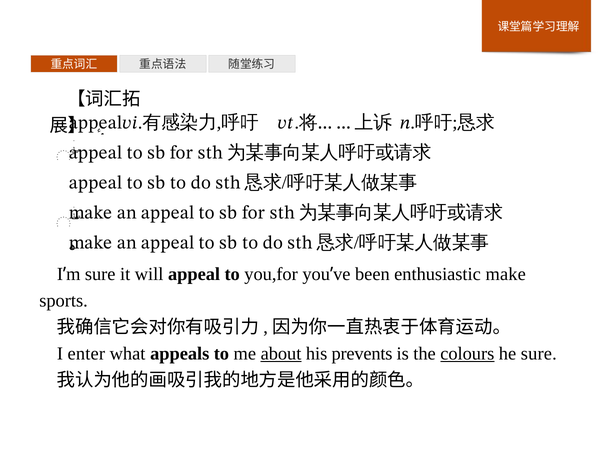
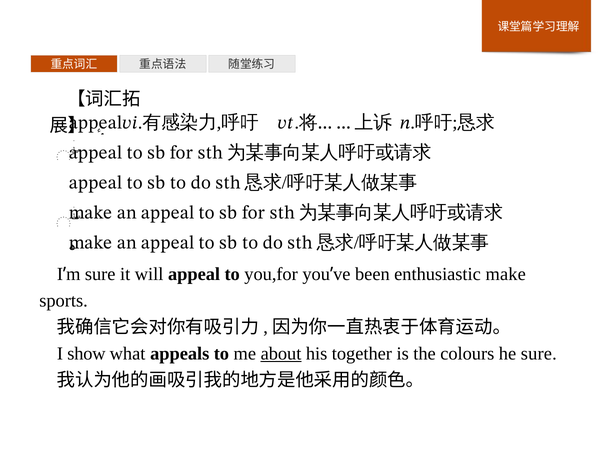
enter: enter -> show (86, 353)
prevents: prevents -> together (362, 353)
colours underline: present -> none (467, 353)
